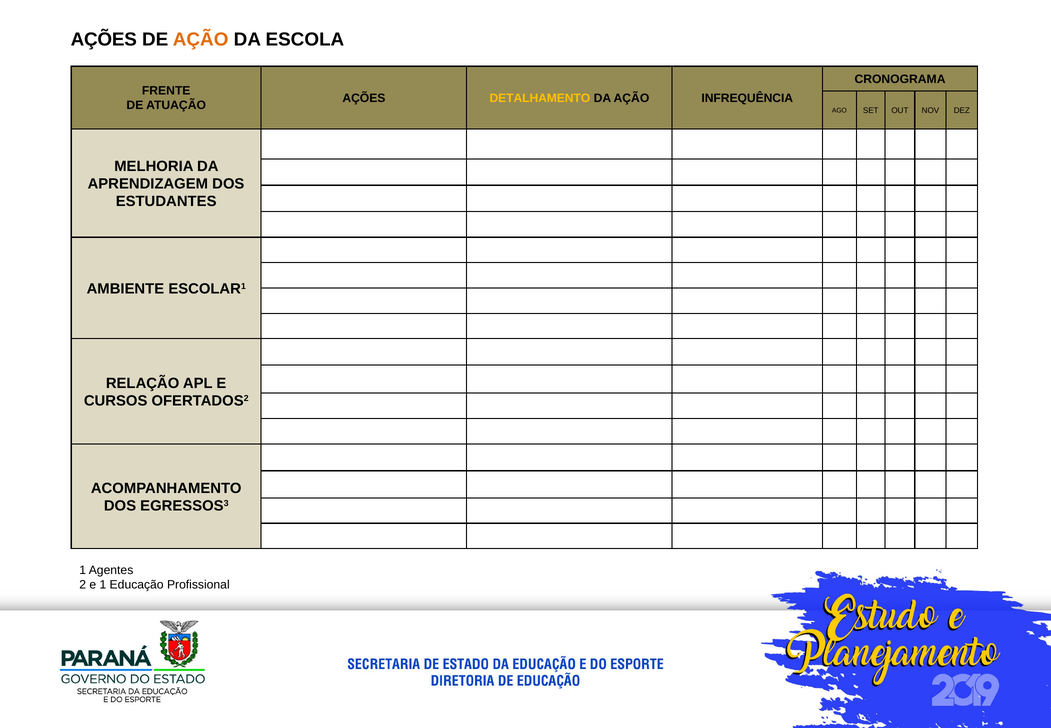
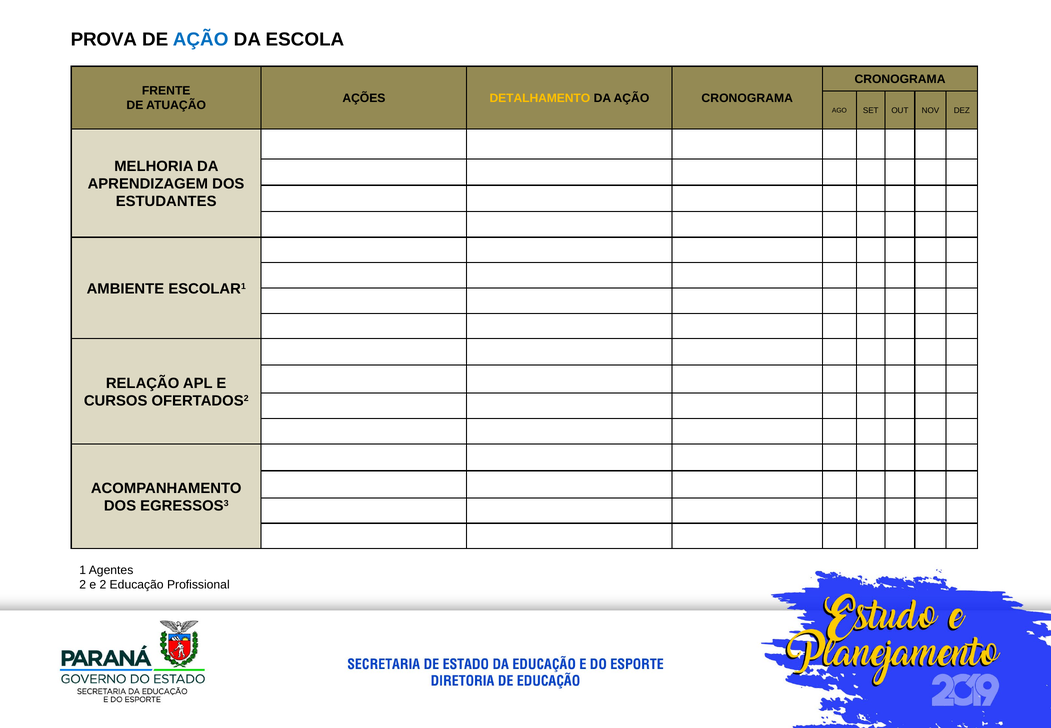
AÇÕES: AÇÕES -> PROVA (104, 40)
AÇÃO colour: orange -> blue (201, 40)
AÇÃO INFREQUÊNCIA: INFREQUÊNCIA -> CRONOGRAMA (747, 98)
e 1: 1 -> 2 (103, 584)
